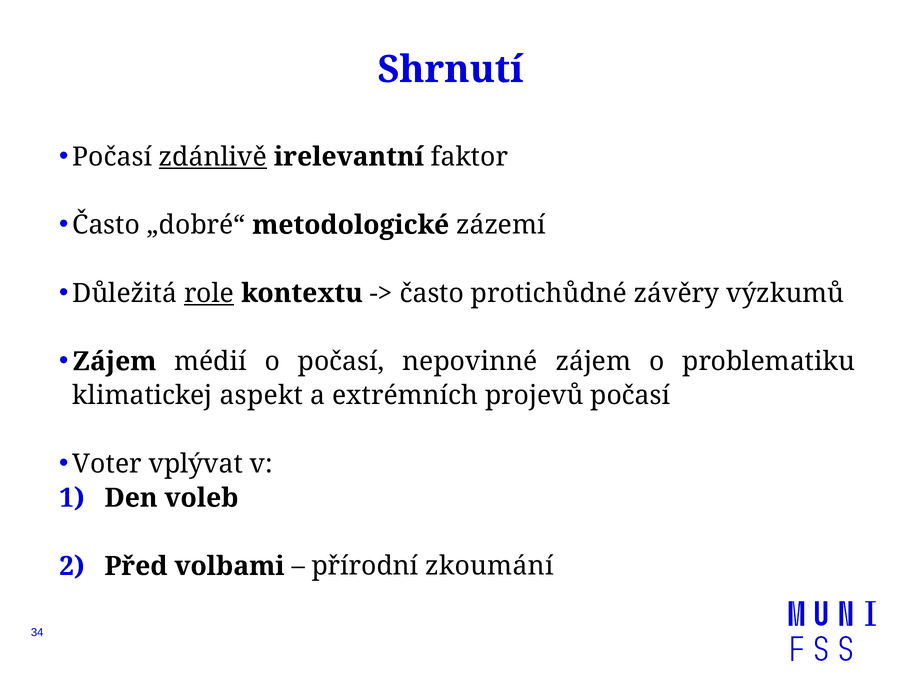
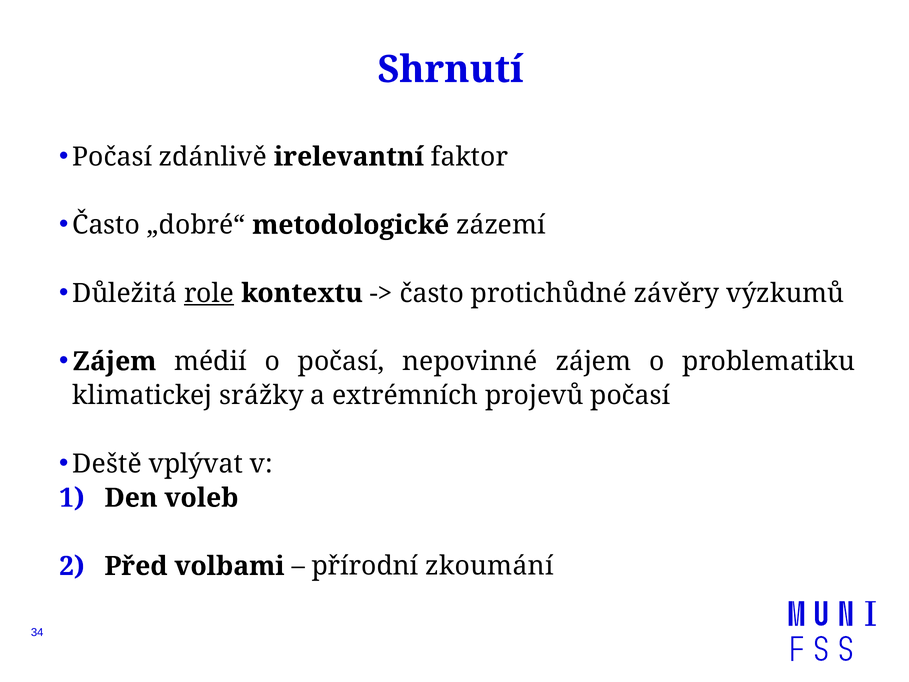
zdánlivě underline: present -> none (213, 157)
aspekt: aspekt -> srážky (261, 395)
Voter: Voter -> Deště (107, 464)
